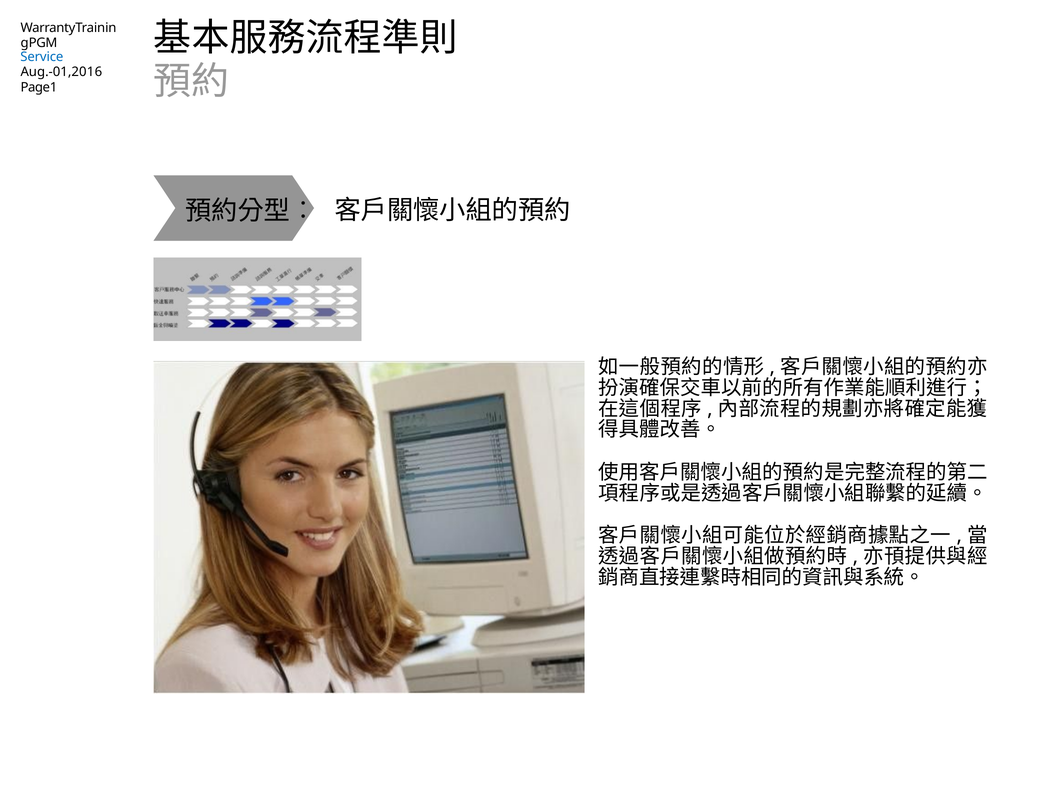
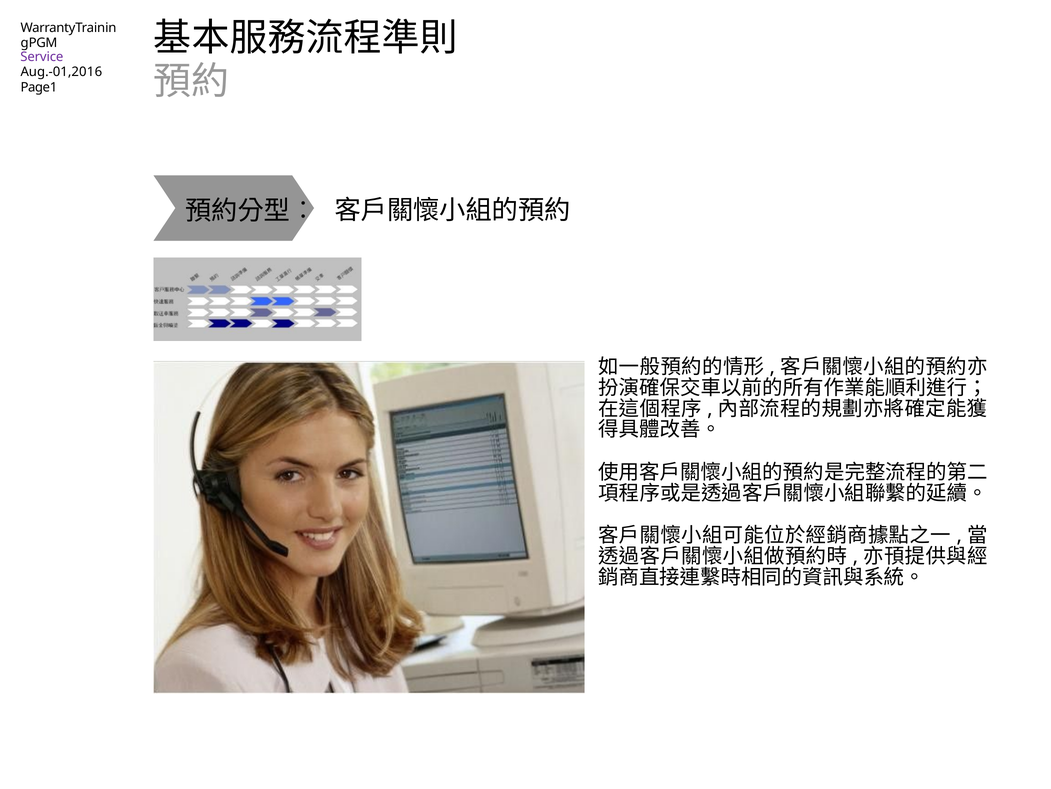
Service colour: blue -> purple (42, 57)
